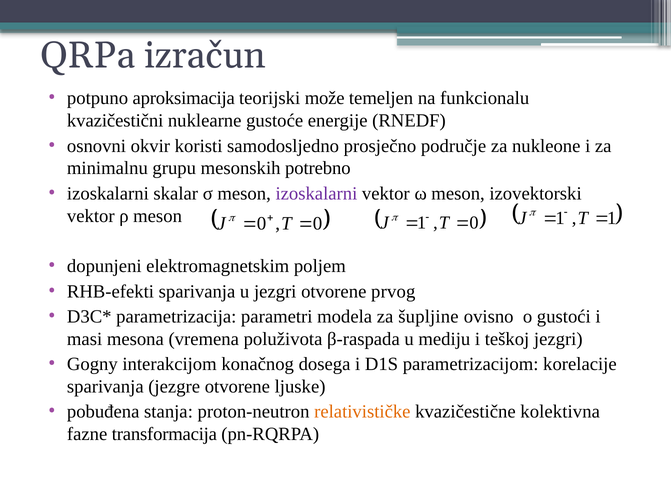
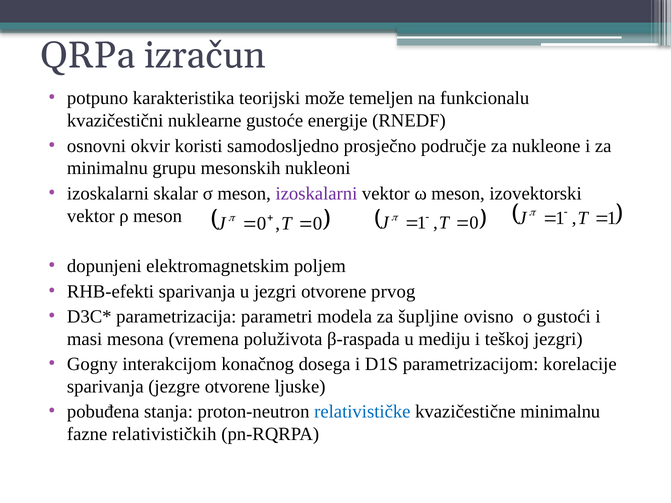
aproksimacija: aproksimacija -> karakteristika (184, 98)
potrebno: potrebno -> nukleoni (318, 168)
relativističke colour: orange -> blue (362, 412)
kvazičestične kolektivna: kolektivna -> minimalnu (560, 412)
transformacija: transformacija -> relativističkih (164, 434)
